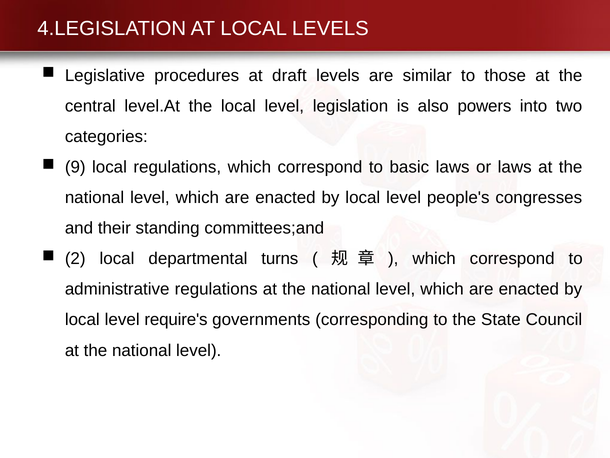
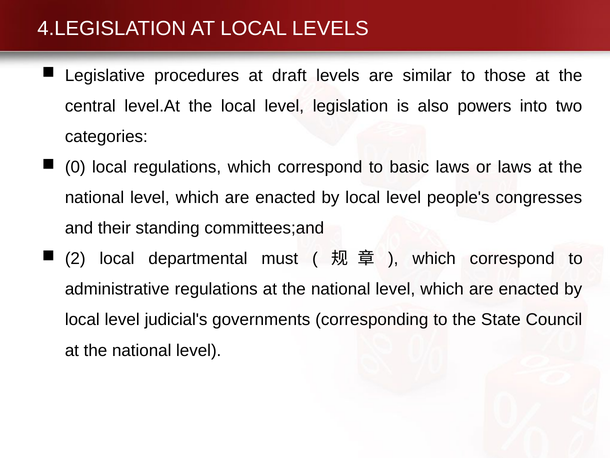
9: 9 -> 0 (75, 167)
turns: turns -> must (280, 259)
require's: require's -> judicial's (176, 320)
